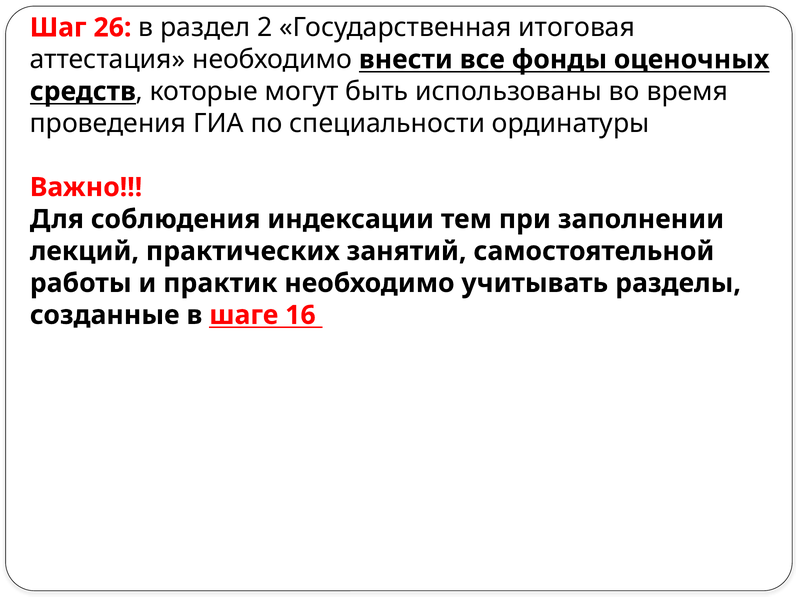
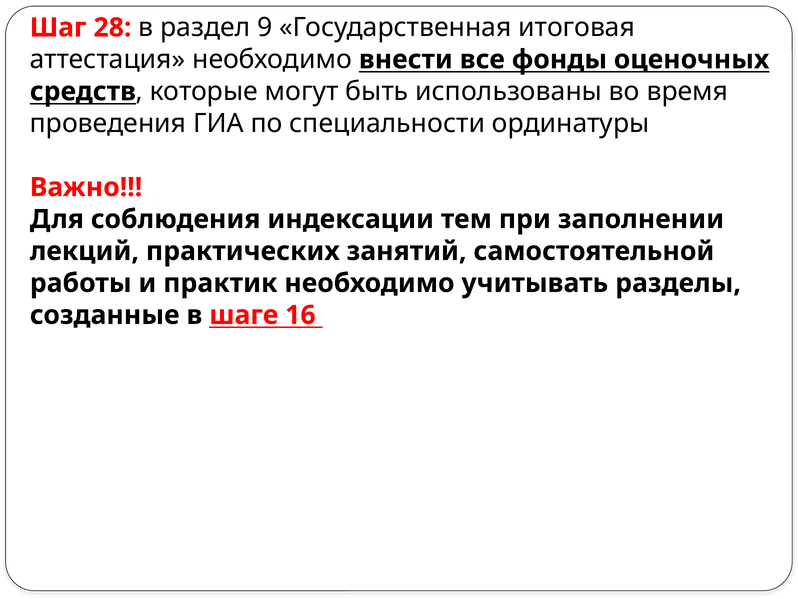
26: 26 -> 28 (112, 28)
2: 2 -> 9 (265, 28)
